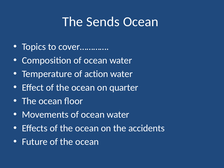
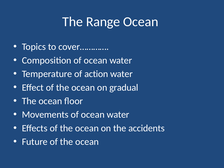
Sends: Sends -> Range (103, 22)
quarter: quarter -> gradual (124, 88)
